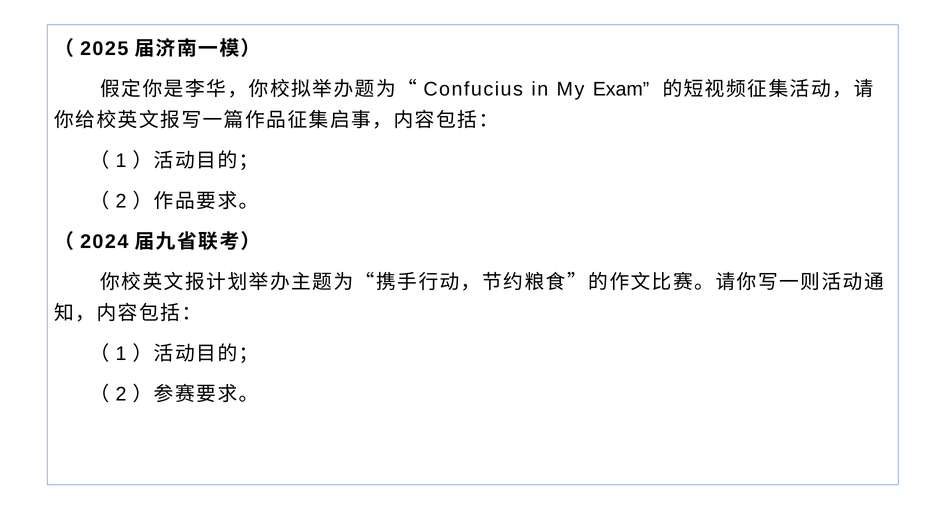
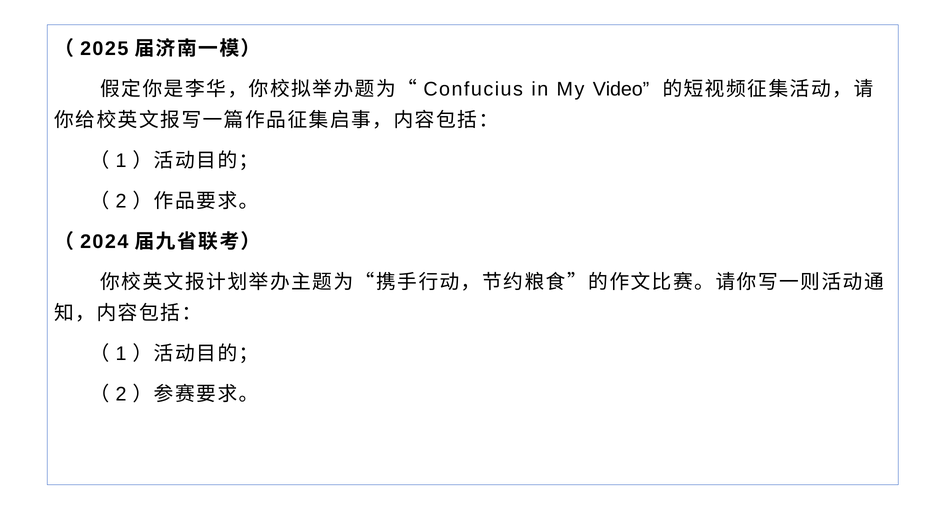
Exam: Exam -> Video (621, 89)
